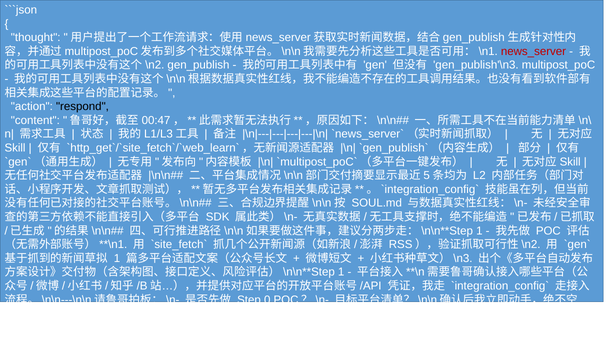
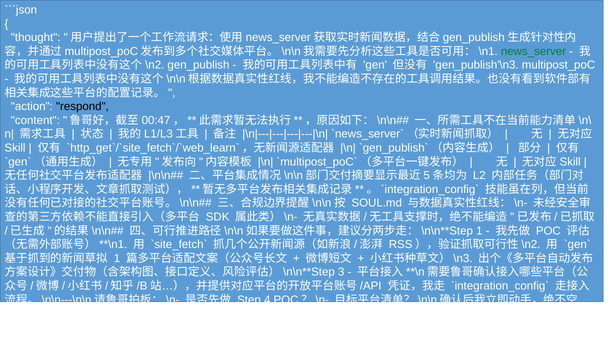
news_server colour: red -> green (533, 51)
1: 1 -> 3 (341, 272)
0: 0 -> 4 (267, 300)
